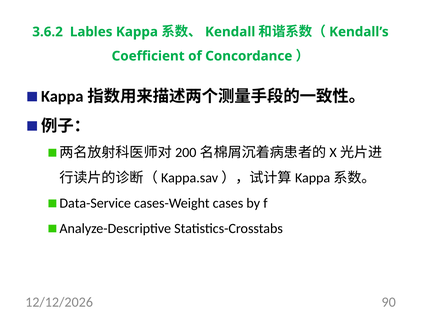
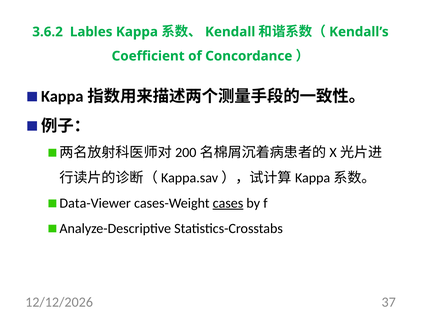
Data-Service: Data-Service -> Data-Viewer (95, 203)
cases underline: none -> present (228, 203)
90: 90 -> 37 (389, 302)
